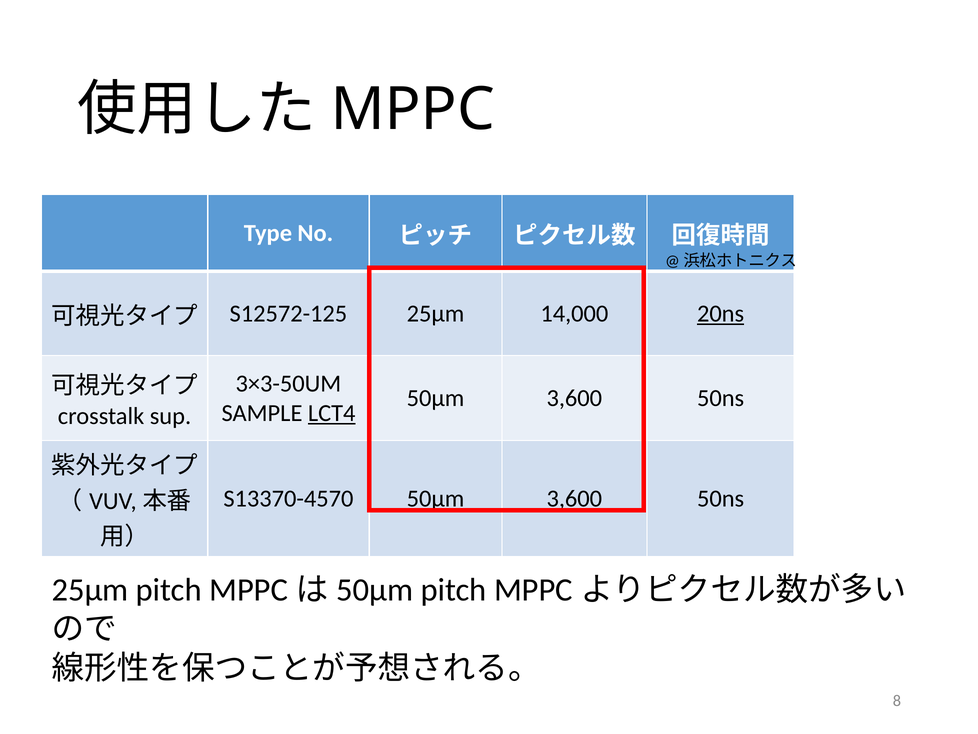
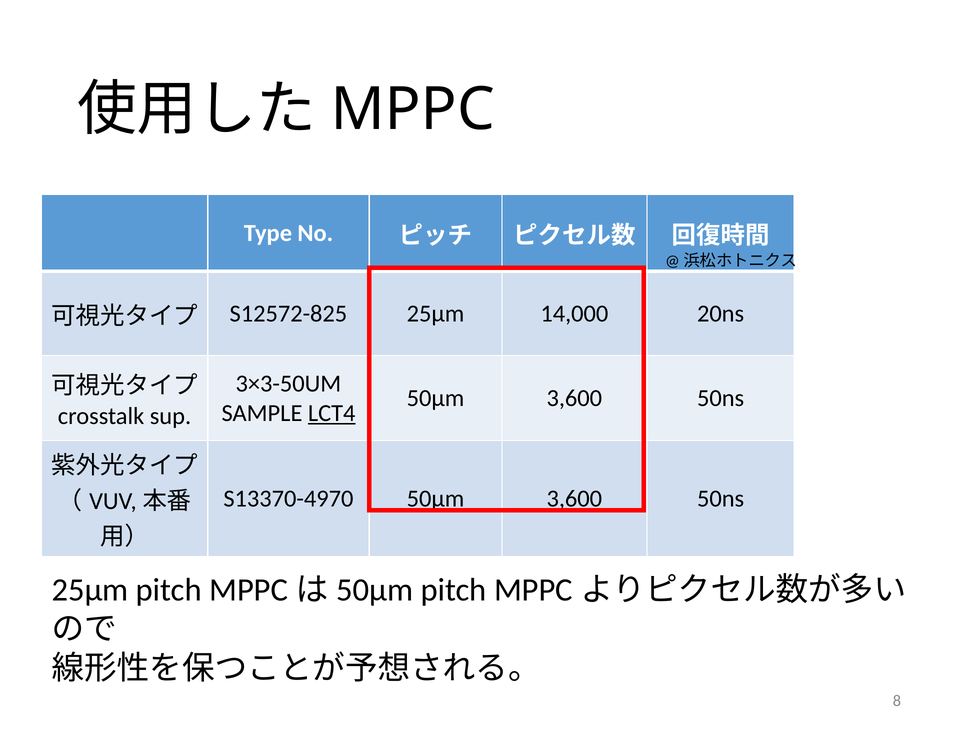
S12572-125: S12572-125 -> S12572-825 (288, 314)
20ns underline: present -> none (721, 314)
S13370-4570: S13370-4570 -> S13370-4970 (288, 499)
